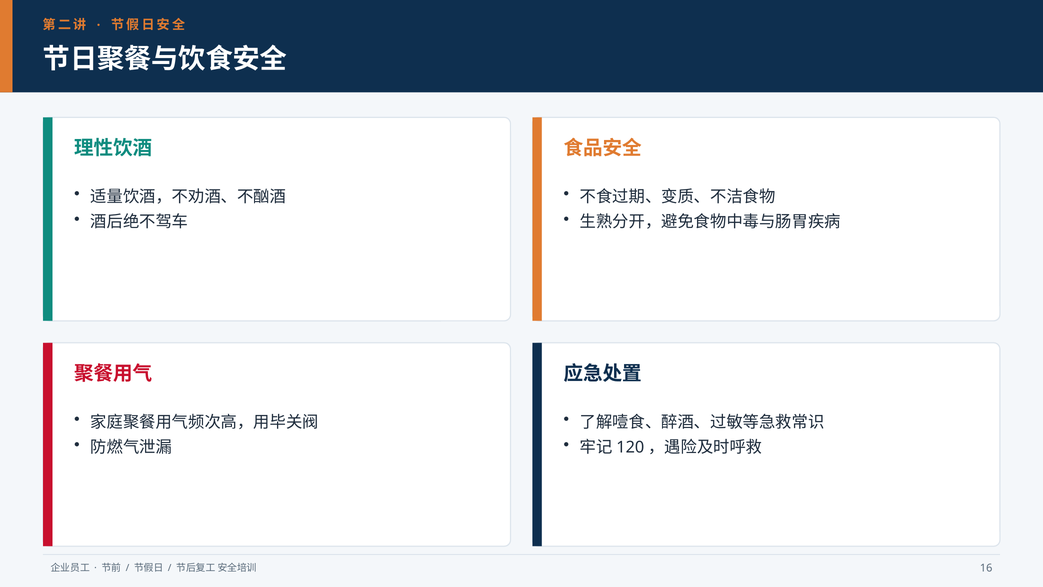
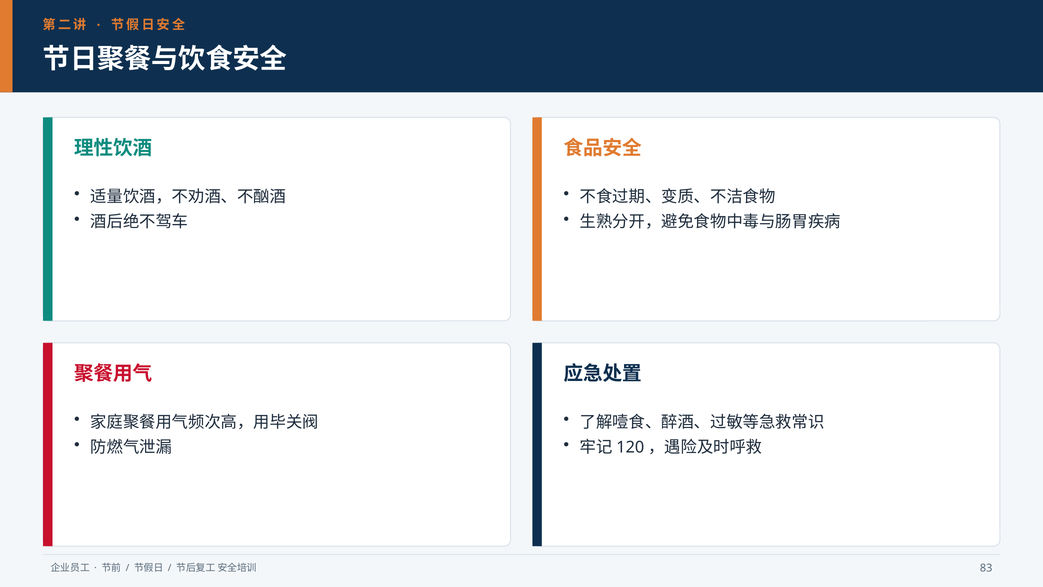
16: 16 -> 83 (986, 568)
